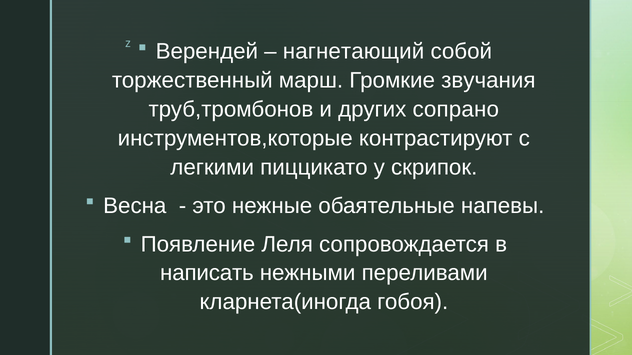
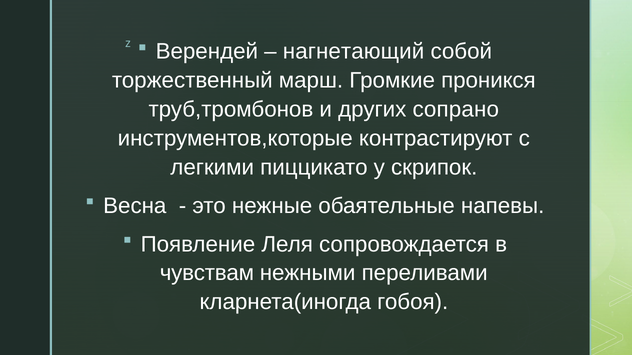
звучания: звучания -> проникся (488, 81)
написать: написать -> чувствам (207, 274)
